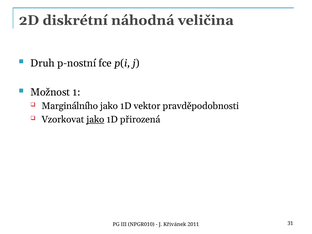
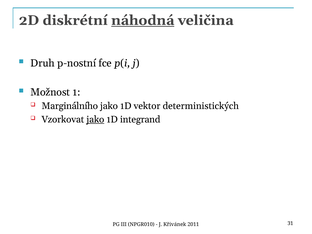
náhodná underline: none -> present (143, 20)
pravděpodobnosti: pravděpodobnosti -> deterministických (201, 106)
přirozená: přirozená -> integrand (140, 119)
